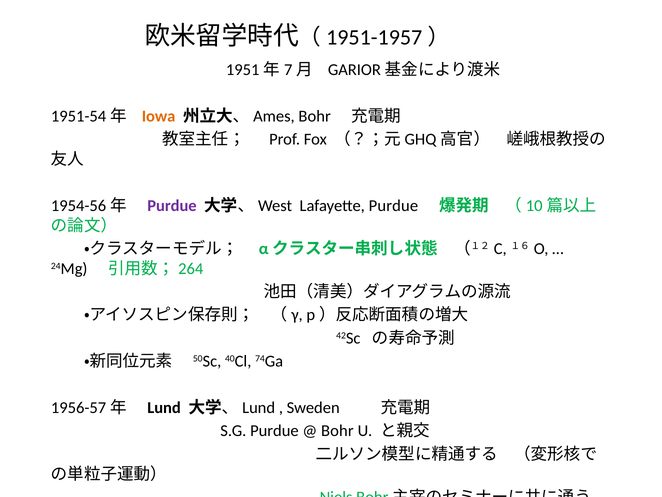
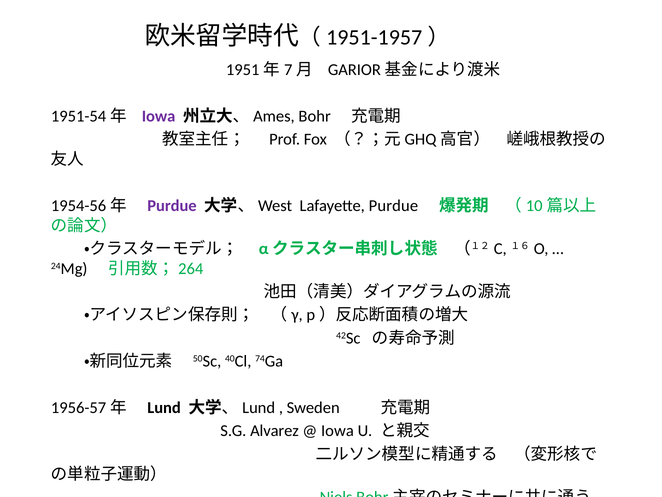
Iowa colour: orange -> purple (159, 116)
S.G Purdue: Purdue -> Alvarez (274, 431)
Bohr: Bohr -> Iowa (337, 431)
